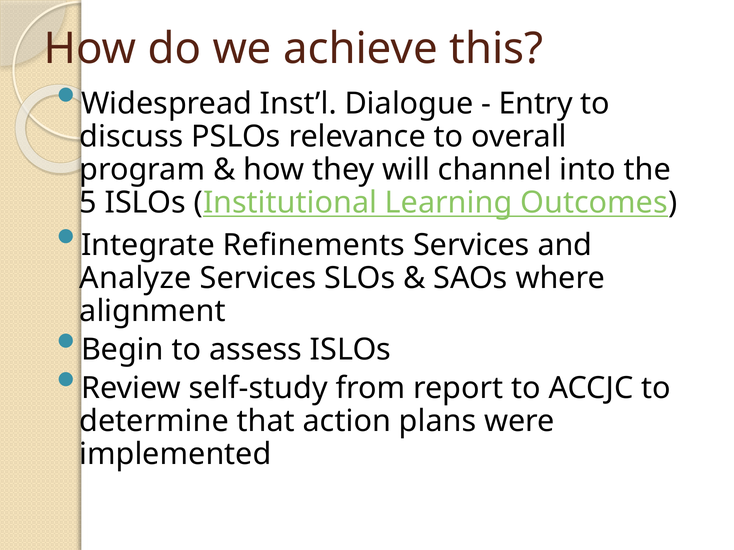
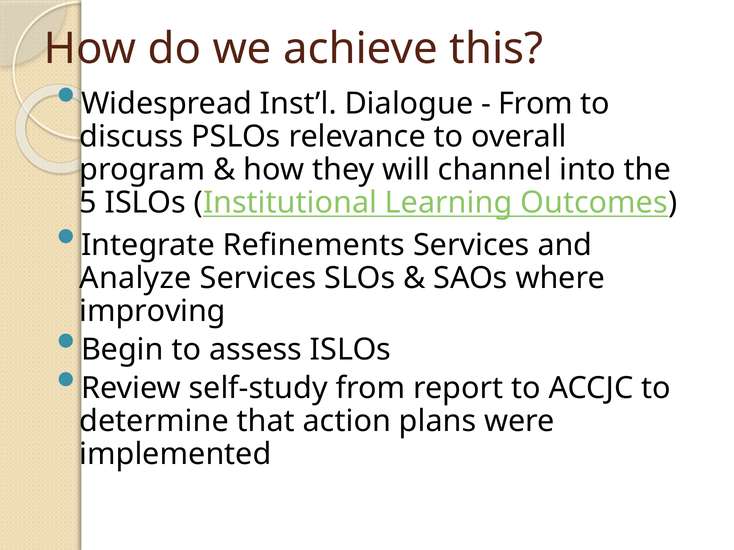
Entry: Entry -> From (536, 104)
alignment: alignment -> improving (153, 312)
